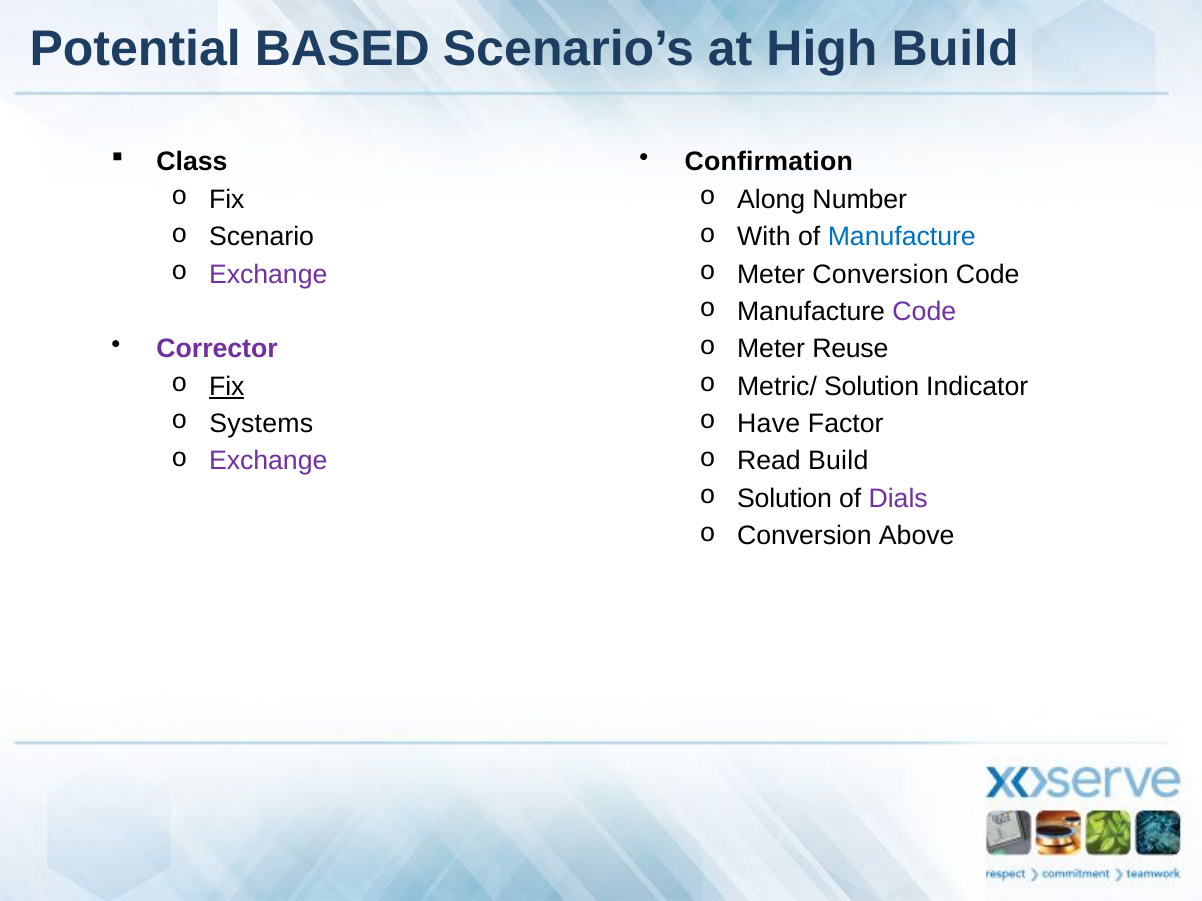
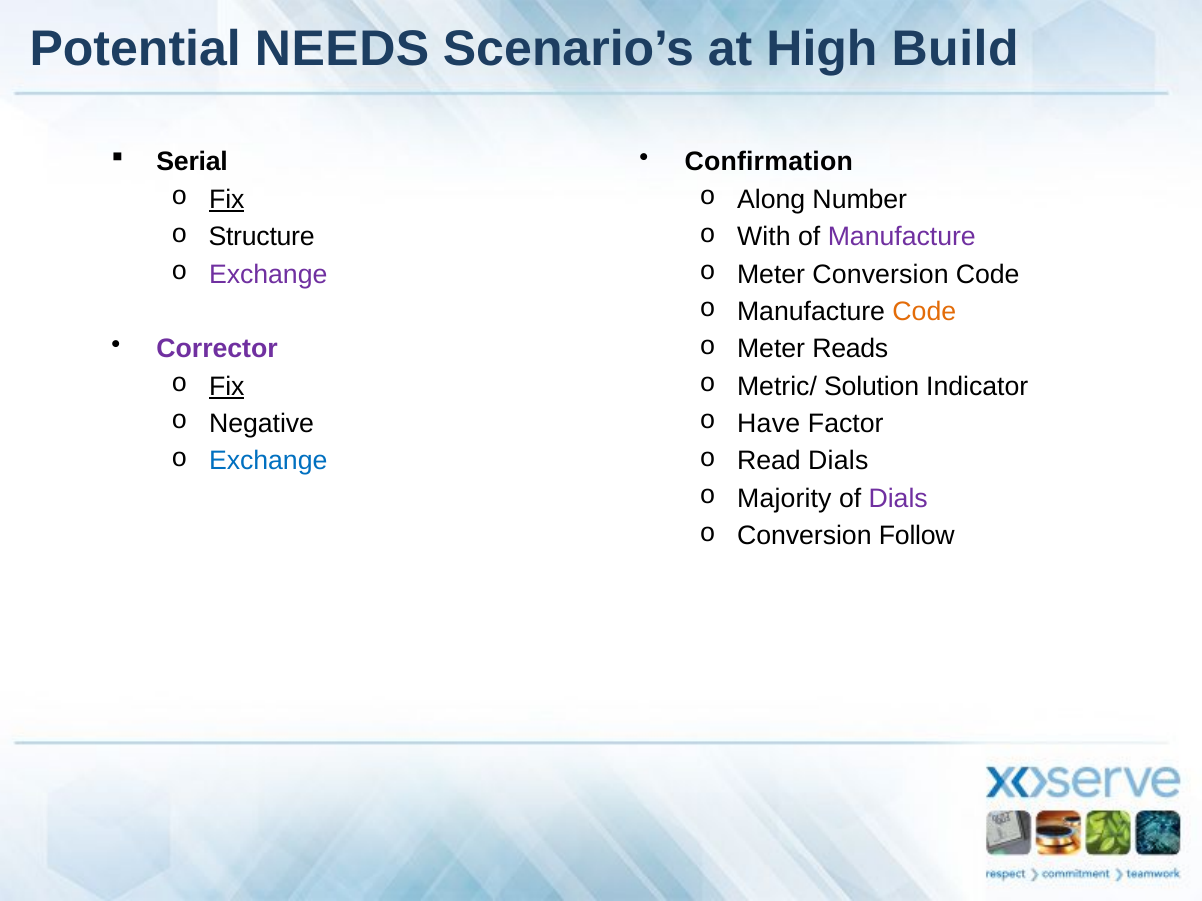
BASED: BASED -> NEEDS (342, 49)
Class: Class -> Serial (192, 162)
Fix underline: none -> present (227, 200)
Scenario: Scenario -> Structure (262, 237)
Manufacture colour: blue -> purple (902, 237)
Code colour: purple -> orange (924, 312)
Reuse: Reuse -> Reads (850, 349)
Systems: Systems -> Negative (262, 424)
Exchange colour: purple -> blue (268, 461)
Read Build: Build -> Dials (838, 461)
Solution: Solution -> Majority (784, 499)
Above: Above -> Follow (917, 536)
